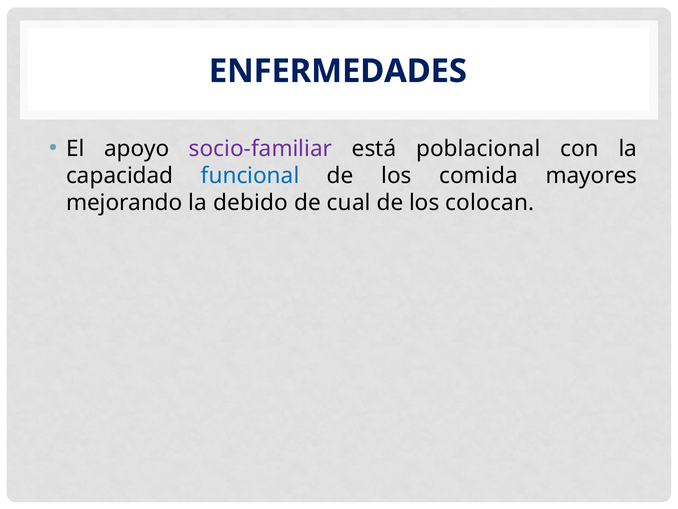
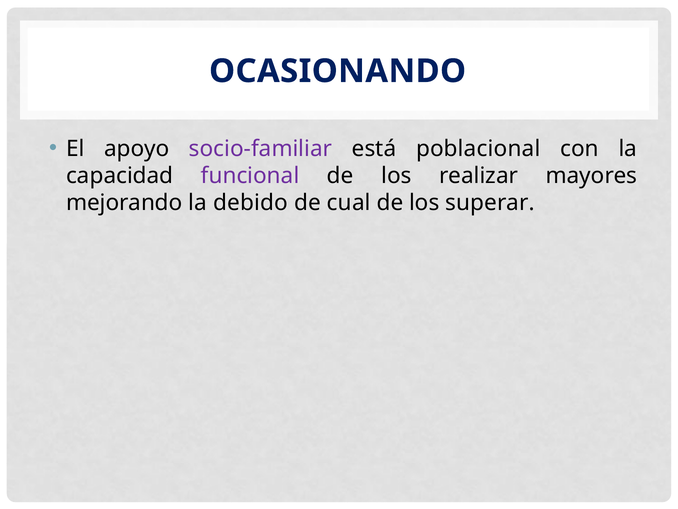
ENFERMEDADES: ENFERMEDADES -> OCASIONANDO (338, 71)
funcional colour: blue -> purple (250, 176)
comida: comida -> realizar (479, 176)
colocan: colocan -> superar (490, 203)
